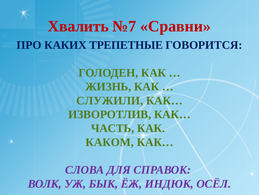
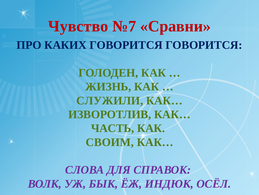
Хвалить: Хвалить -> Чувство (78, 26)
КАКИХ ТРЕПЕТНЫЕ: ТРЕПЕТНЫЕ -> ГОВОРИТСЯ (126, 45)
КАКОМ: КАКОМ -> СВОИМ (110, 142)
